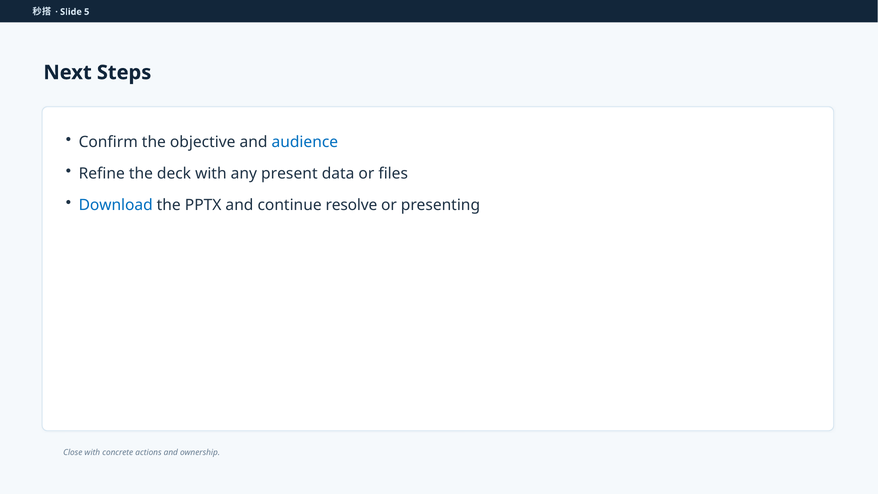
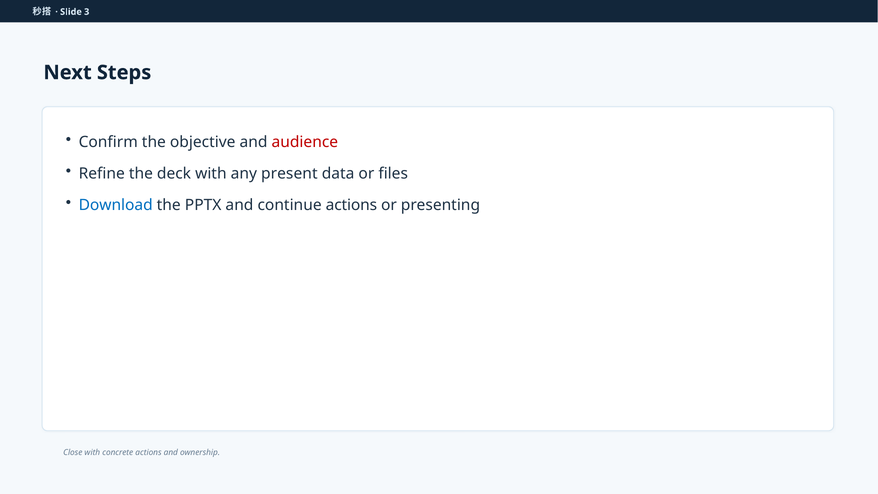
5: 5 -> 3 (87, 12)
audience colour: blue -> red (305, 142)
continue resolve: resolve -> actions (351, 205)
